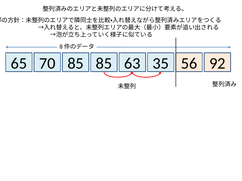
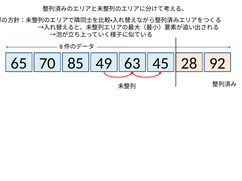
70 85: 85 -> 49 (104, 64)
35: 35 -> 45 (161, 64)
56: 56 -> 28 (189, 64)
